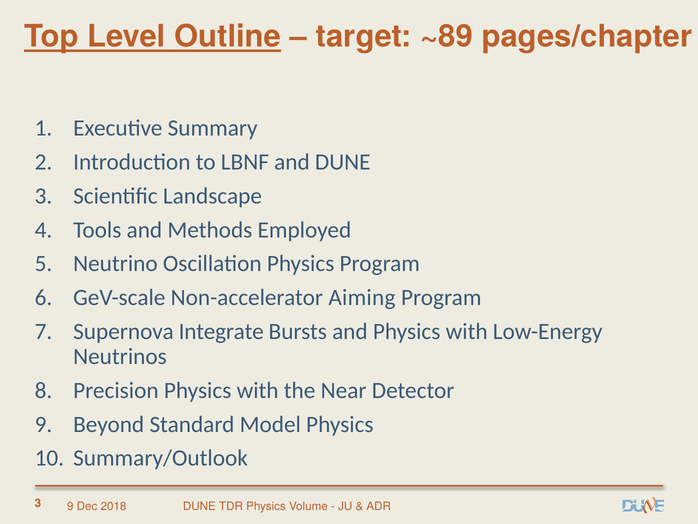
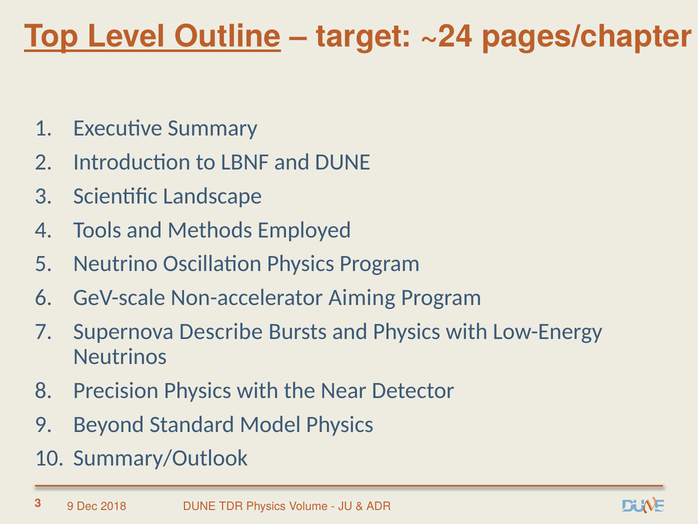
~89: ~89 -> ~24 (447, 37)
Integrate: Integrate -> Describe (221, 331)
